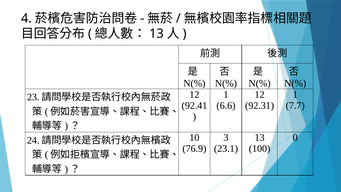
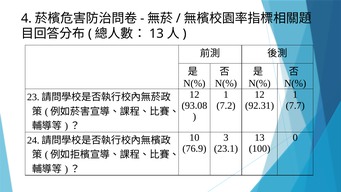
92.41: 92.41 -> 93.08 (194, 105)
6.6: 6.6 -> 7.2 (226, 105)
